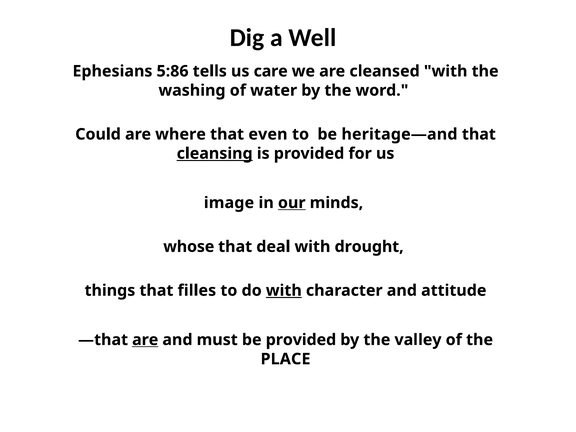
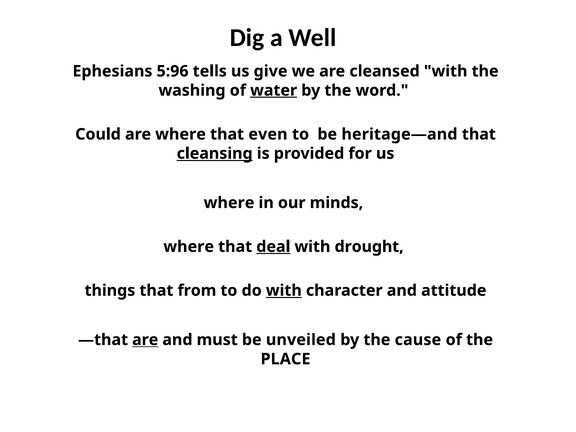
5:86: 5:86 -> 5:96 (173, 71)
care: care -> give (271, 71)
water underline: none -> present (274, 90)
image: image -> where (229, 203)
our underline: present -> none (292, 203)
whose: whose -> where (189, 247)
deal underline: none -> present (273, 247)
filles: filles -> from (197, 290)
be provided: provided -> unveiled (301, 340)
valley: valley -> cause (418, 340)
